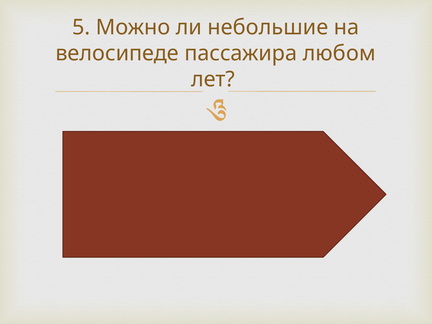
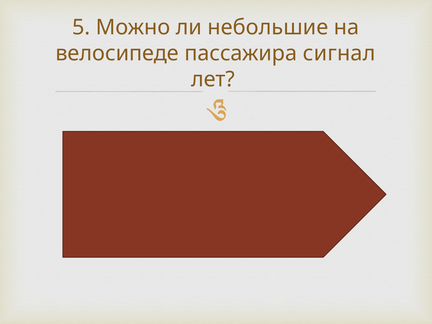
любом: любом -> сигнал (339, 53)
